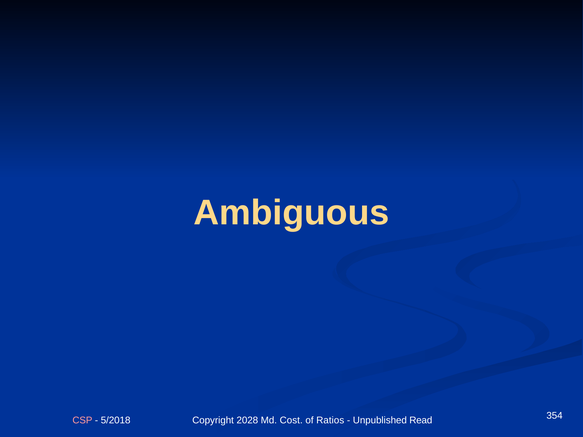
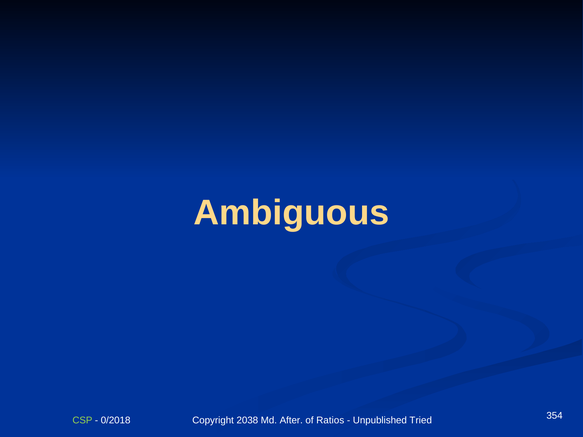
CSP colour: pink -> light green (82, 421)
5/2018: 5/2018 -> 0/2018 (116, 421)
2028: 2028 -> 2038 (247, 421)
Cost: Cost -> After (291, 421)
Read: Read -> Tried (421, 421)
